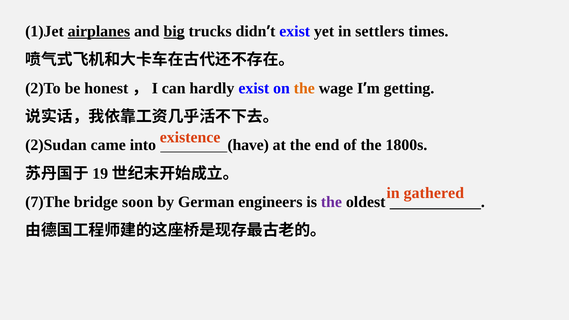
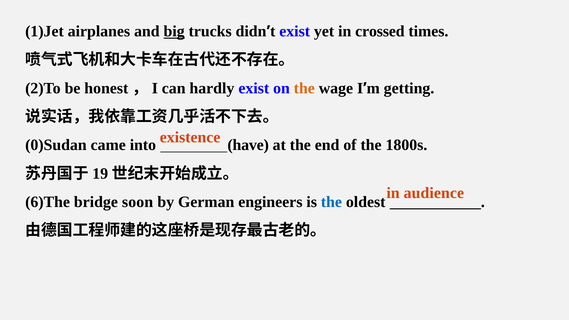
airplanes underline: present -> none (99, 31)
settlers: settlers -> crossed (380, 31)
2)Sudan: 2)Sudan -> 0)Sudan (56, 145)
gathered: gathered -> audience (434, 193)
7)The: 7)The -> 6)The (48, 202)
the colour: purple -> blue (331, 202)
